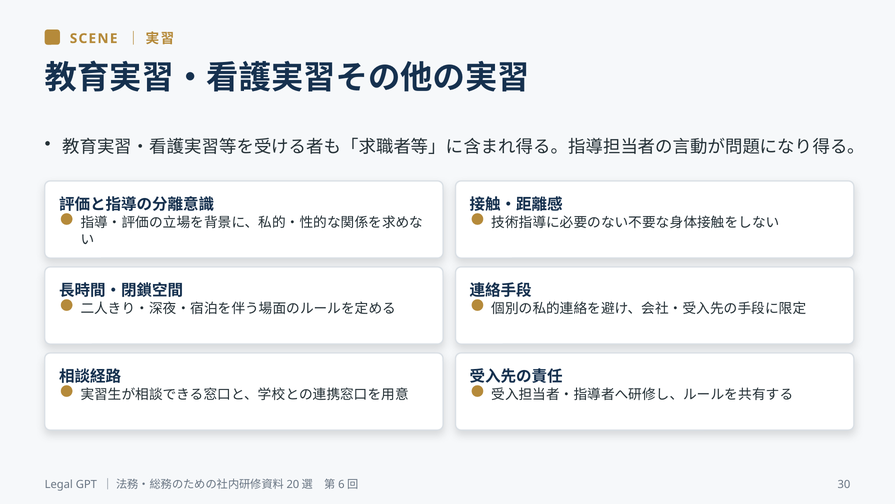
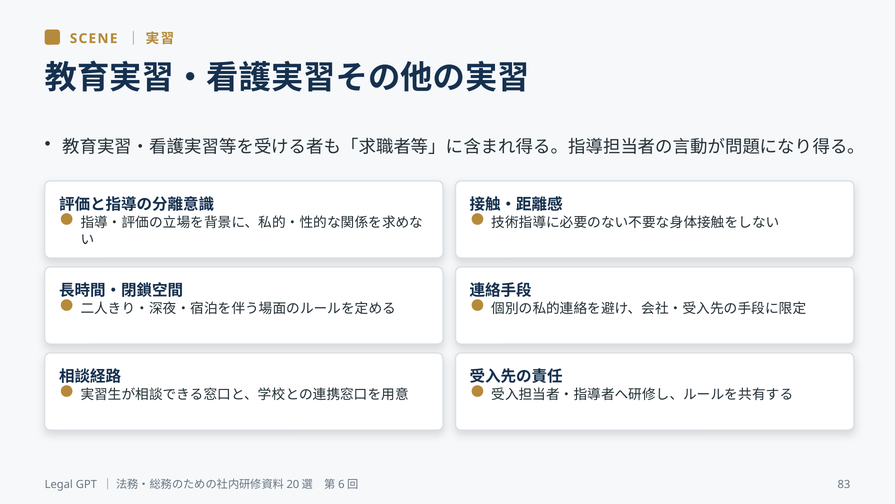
30: 30 -> 83 (844, 484)
